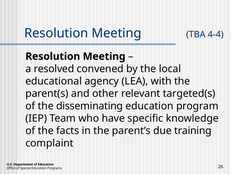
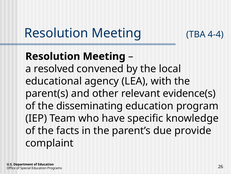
targeted(s: targeted(s -> evidence(s (189, 93)
training: training -> provide (193, 130)
